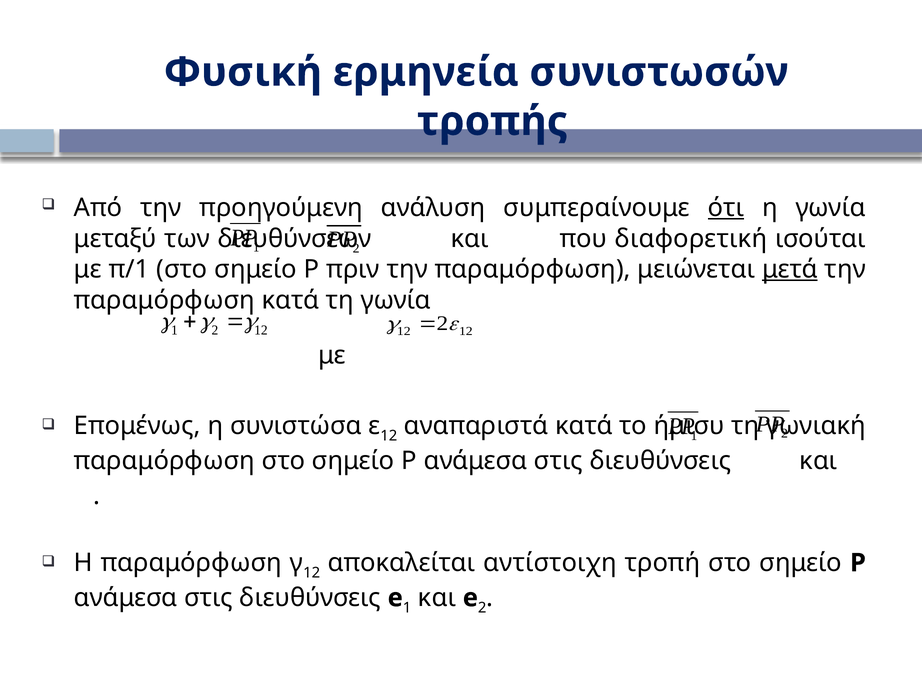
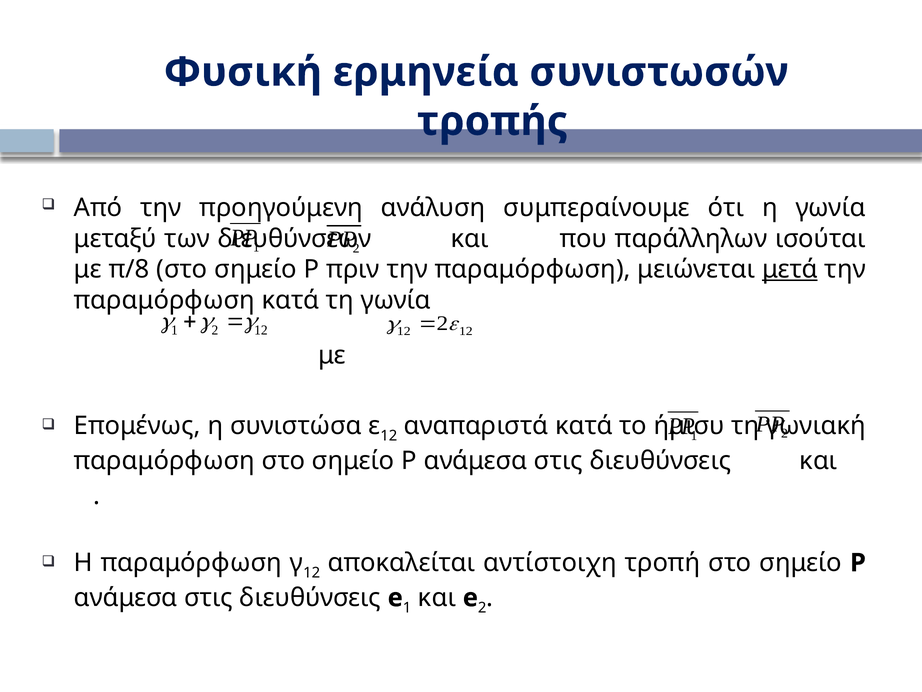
ότι underline: present -> none (726, 208)
διαφορετική: διαφορετική -> παράλληλων (691, 238)
π/1: π/1 -> π/8 (129, 269)
